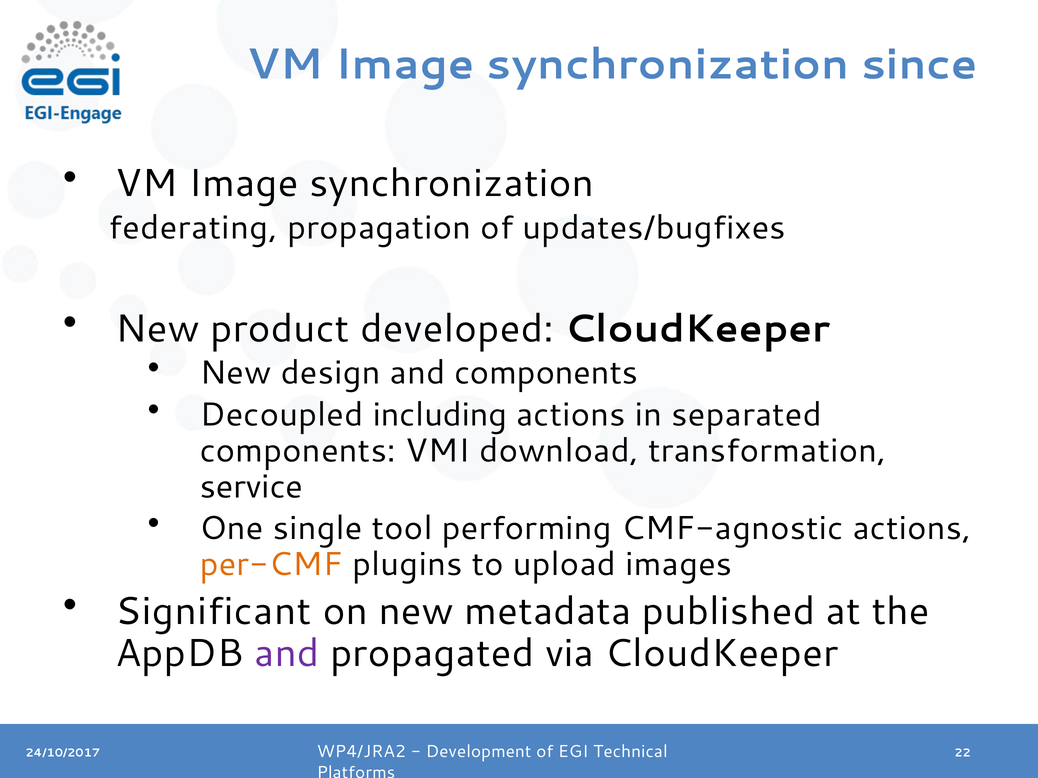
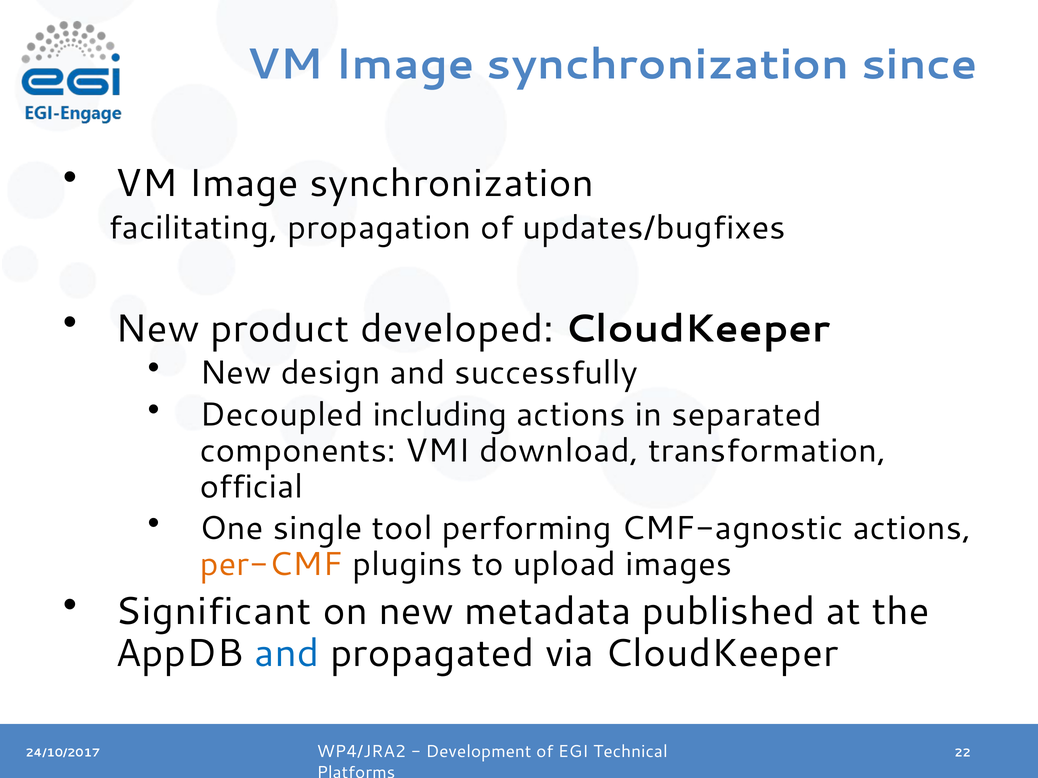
federating: federating -> facilitating (194, 228)
and components: components -> successfully (546, 373)
service: service -> official (251, 487)
and colour: purple -> blue (287, 654)
